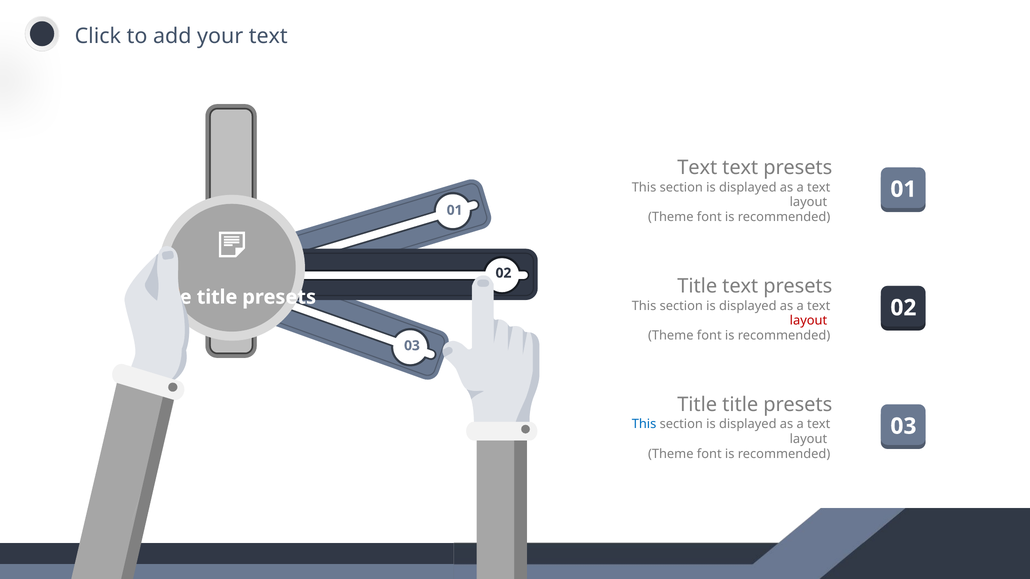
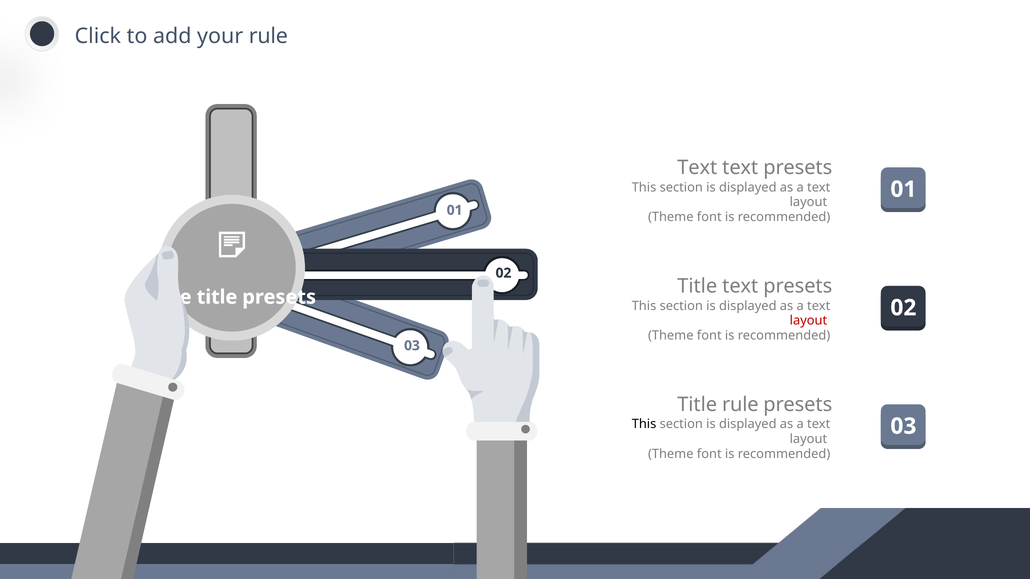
text: text -> rule (268, 36)
title: title -> rule (740, 405)
This colour: blue -> black (644, 425)
